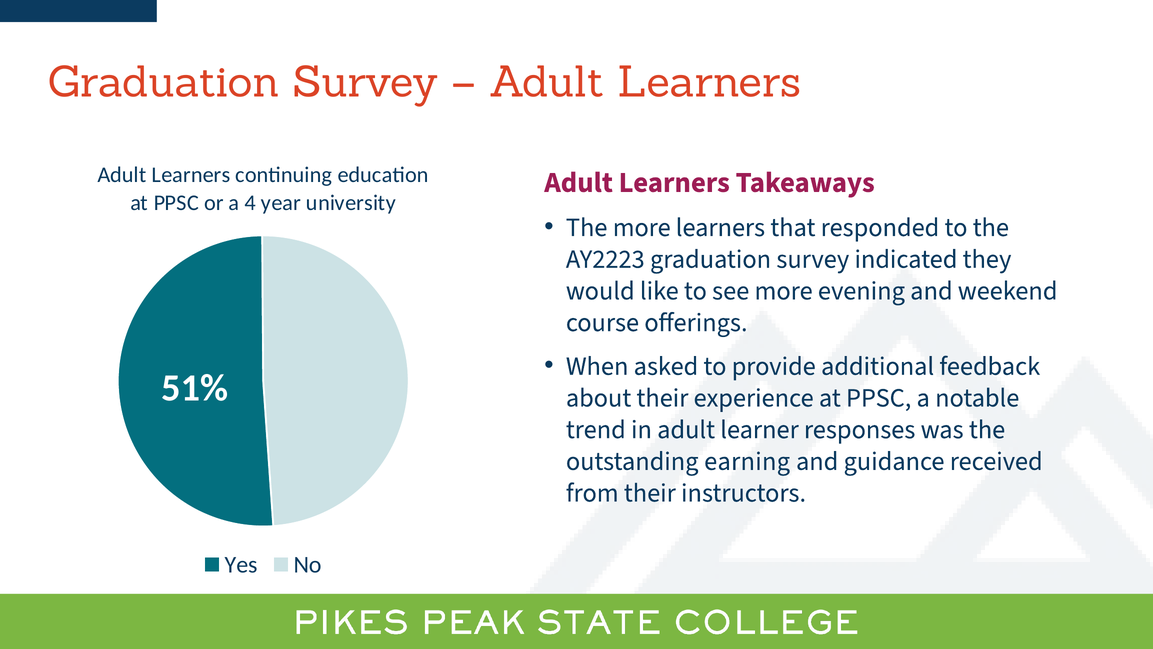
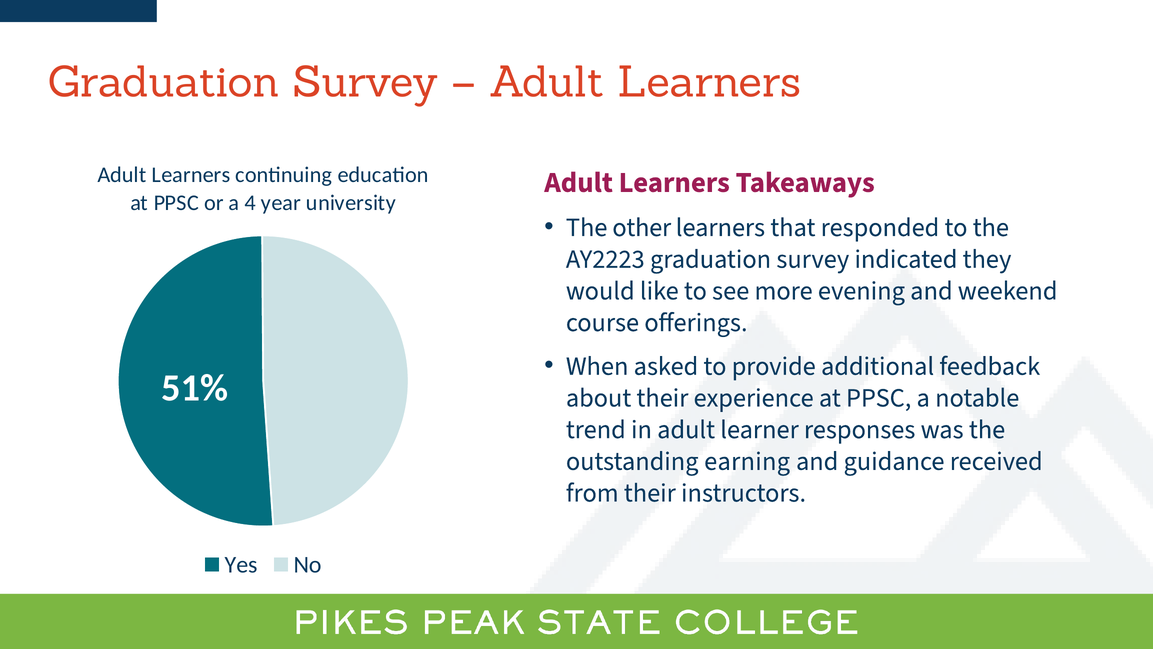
The more: more -> other (642, 227)
